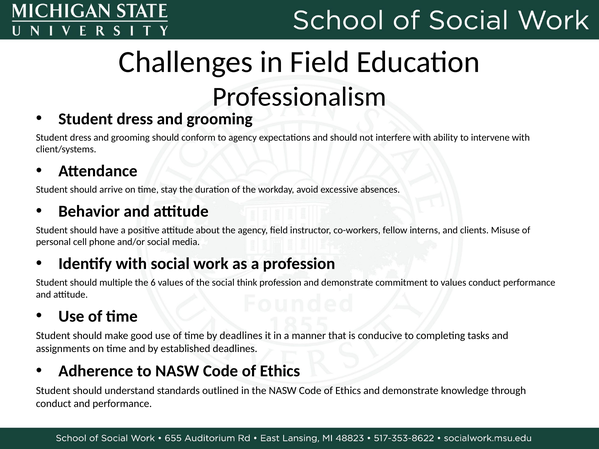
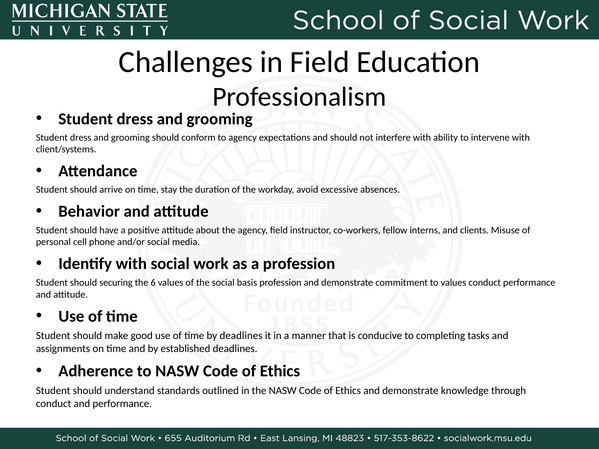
multiple: multiple -> securing (116, 283)
think: think -> basis (247, 283)
